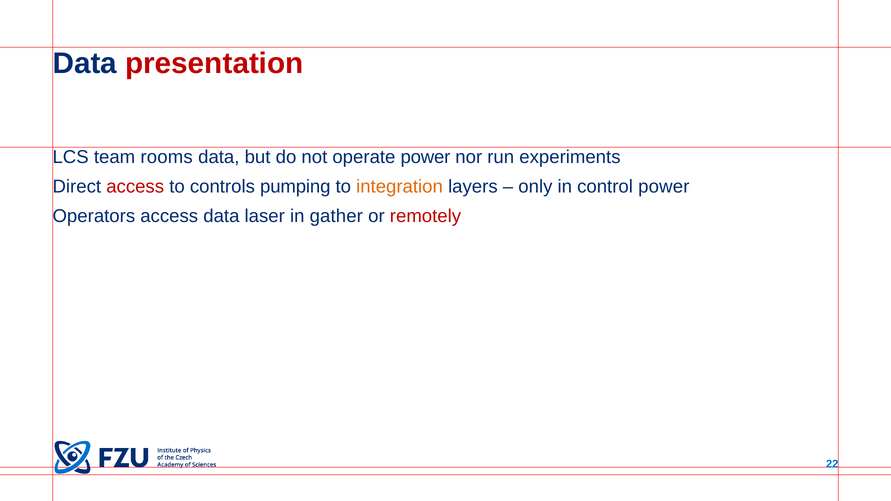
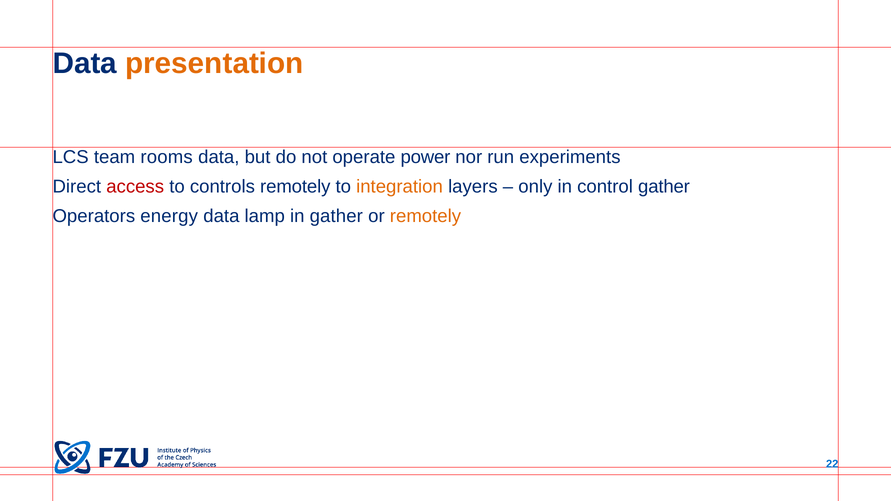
presentation colour: red -> orange (214, 63)
controls pumping: pumping -> remotely (295, 187)
control power: power -> gather (664, 187)
Operators access: access -> energy (169, 216)
laser: laser -> lamp (265, 216)
remotely colour: red -> orange (425, 216)
